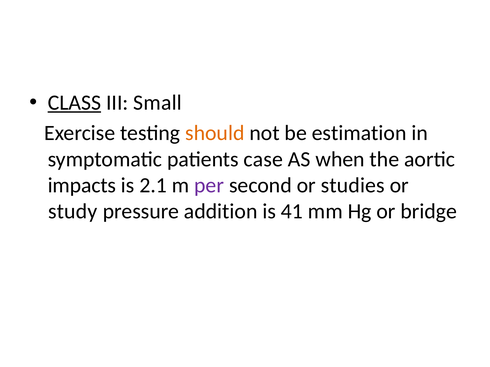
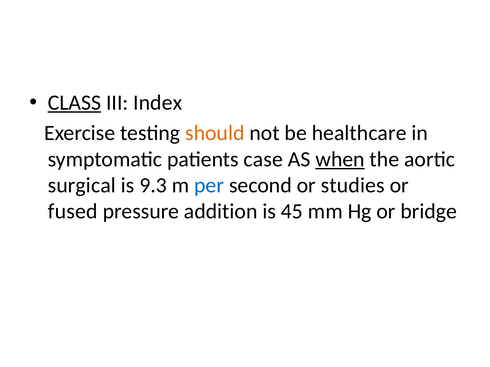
Small: Small -> Index (158, 103)
estimation: estimation -> healthcare (359, 133)
when underline: none -> present (340, 159)
impacts: impacts -> surgical (82, 186)
2.1: 2.1 -> 9.3 (153, 186)
per colour: purple -> blue (209, 186)
study: study -> fused (73, 212)
41: 41 -> 45 (292, 212)
